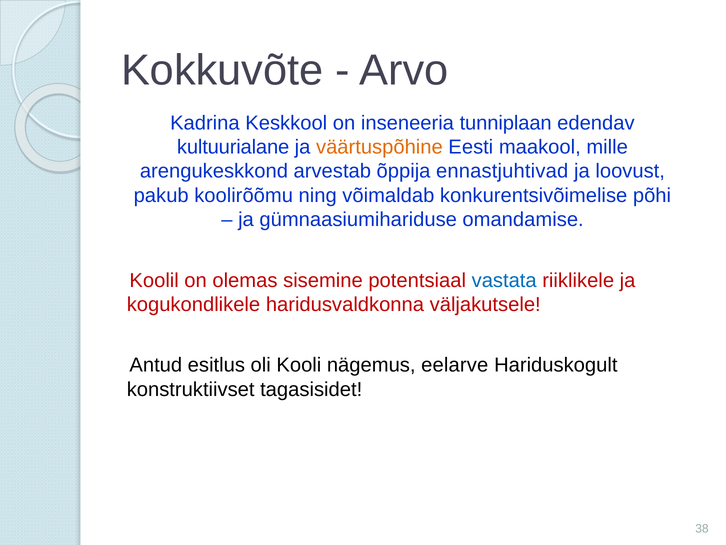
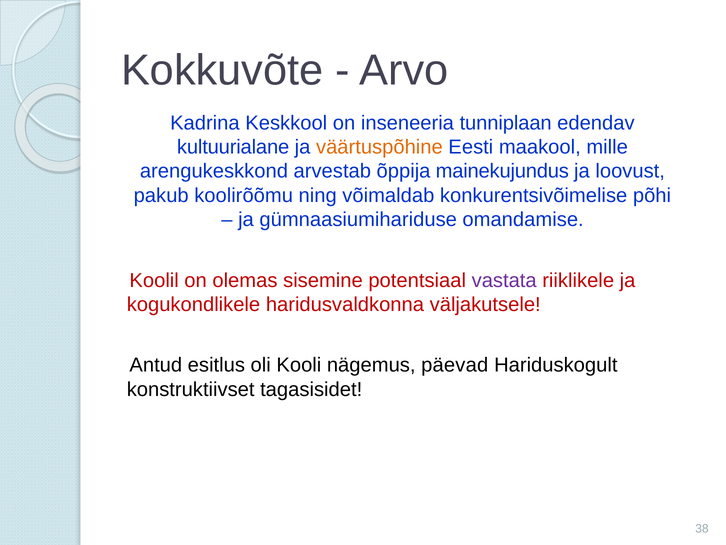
ennastjuhtivad: ennastjuhtivad -> mainekujundus (502, 171)
vastata colour: blue -> purple (504, 280)
eelarve: eelarve -> päevad (455, 365)
